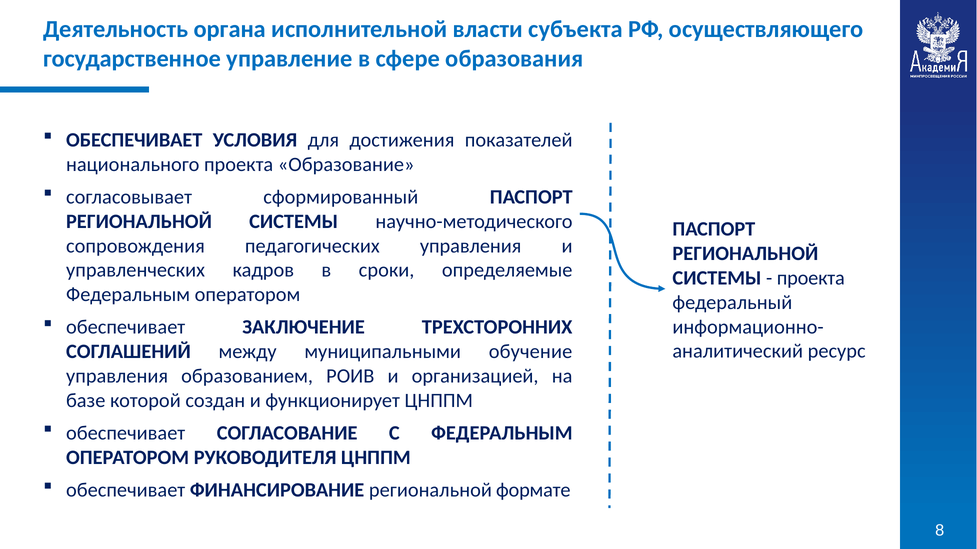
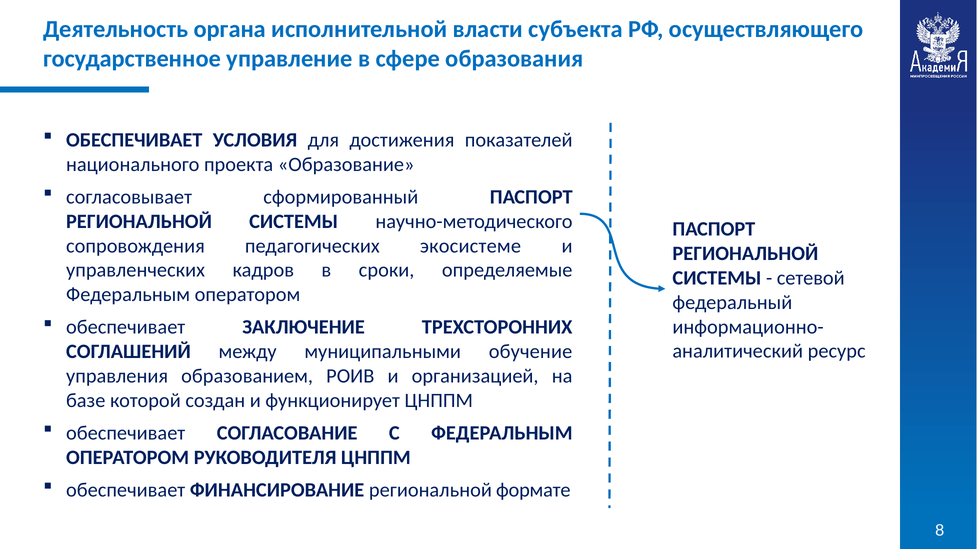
педагогических управления: управления -> экосистеме (471, 246)
проекта: проекта -> сетевой (811, 278)
